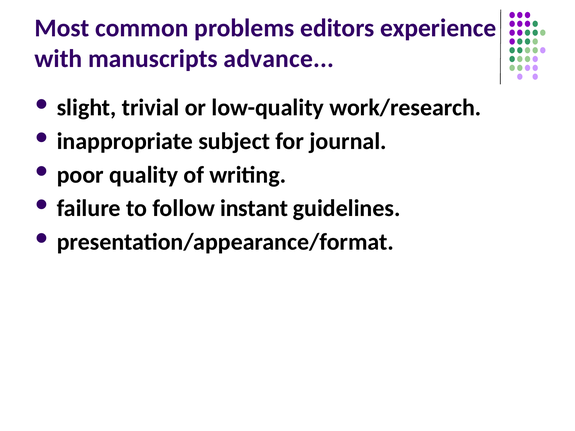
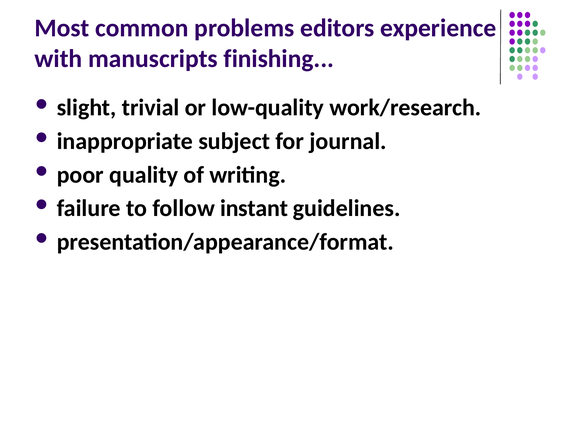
advance: advance -> finishing (279, 59)
